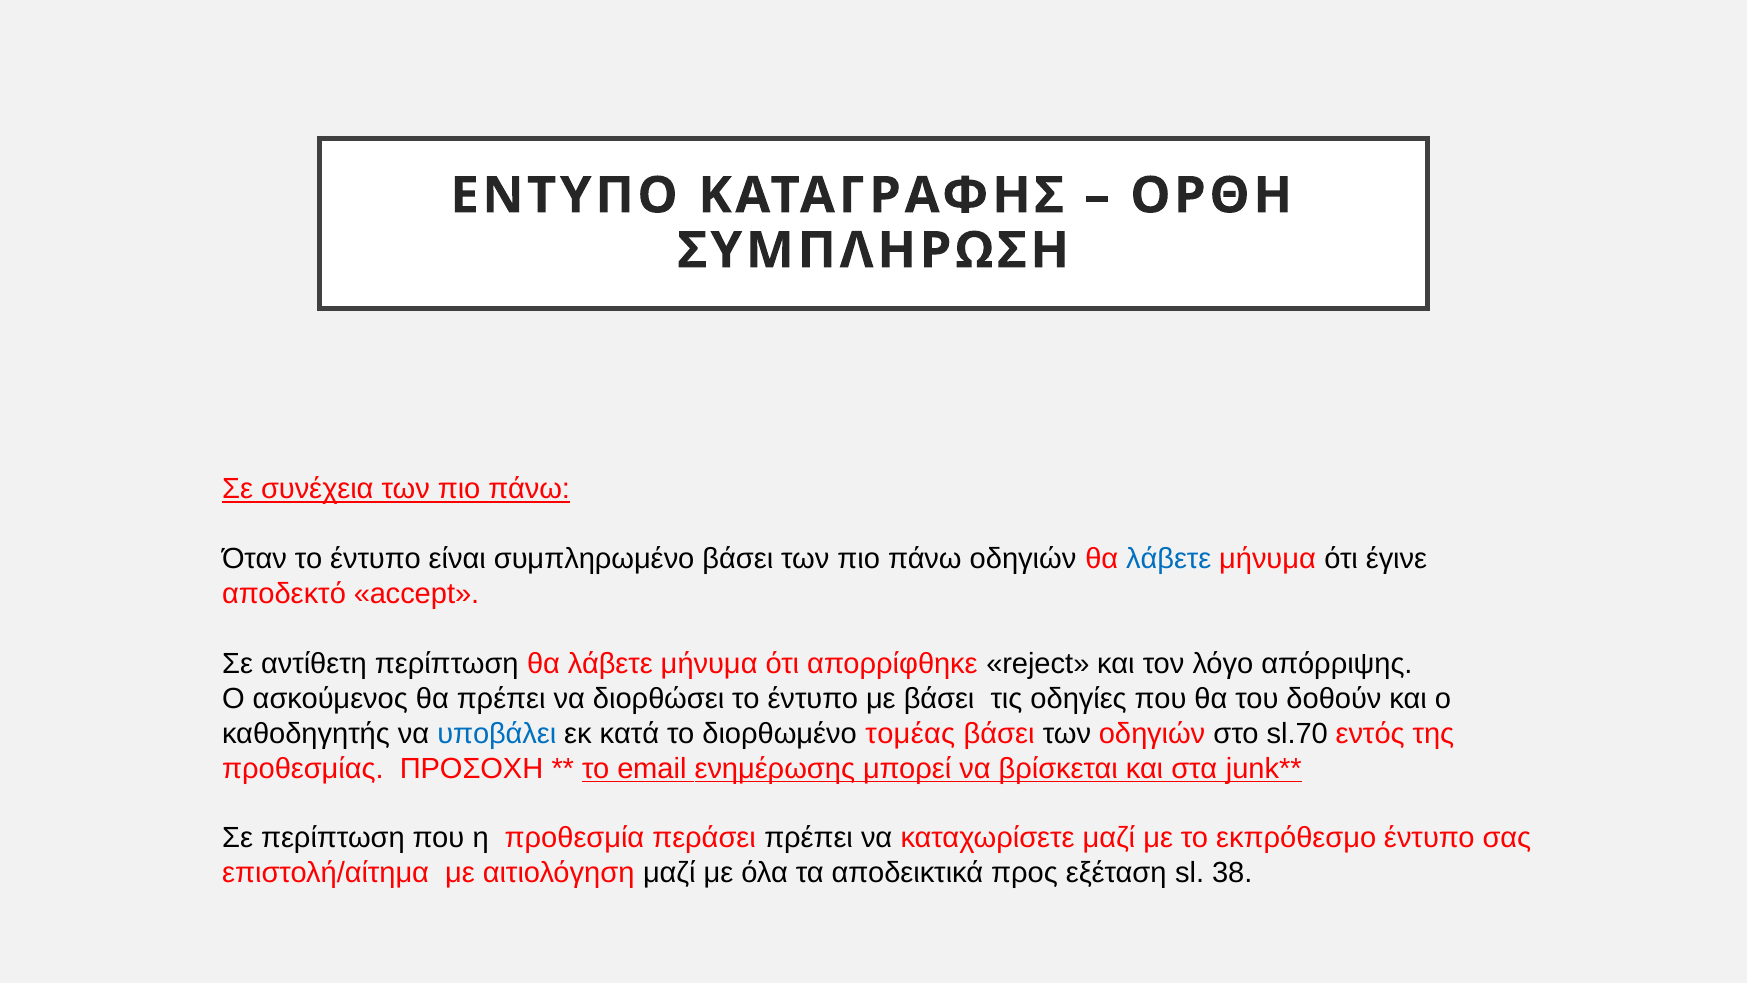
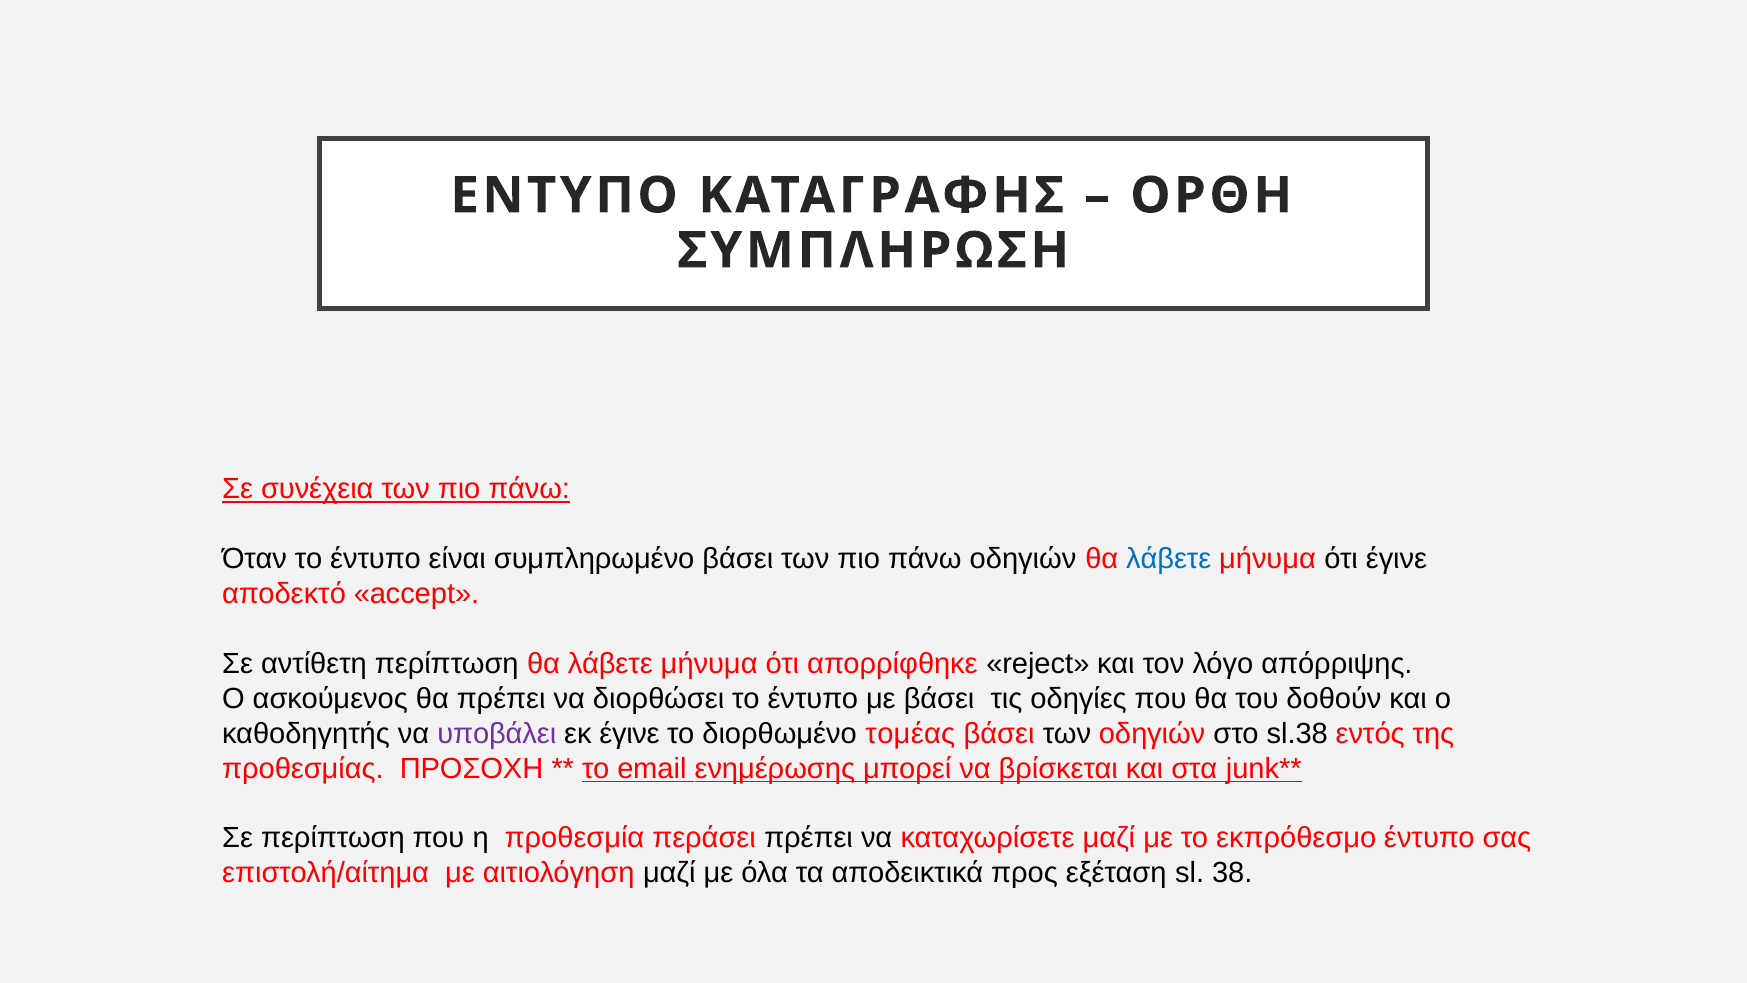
υποβάλει colour: blue -> purple (497, 733)
εκ κατά: κατά -> έγινε (630, 733)
sl.70: sl.70 -> sl.38 (1297, 733)
